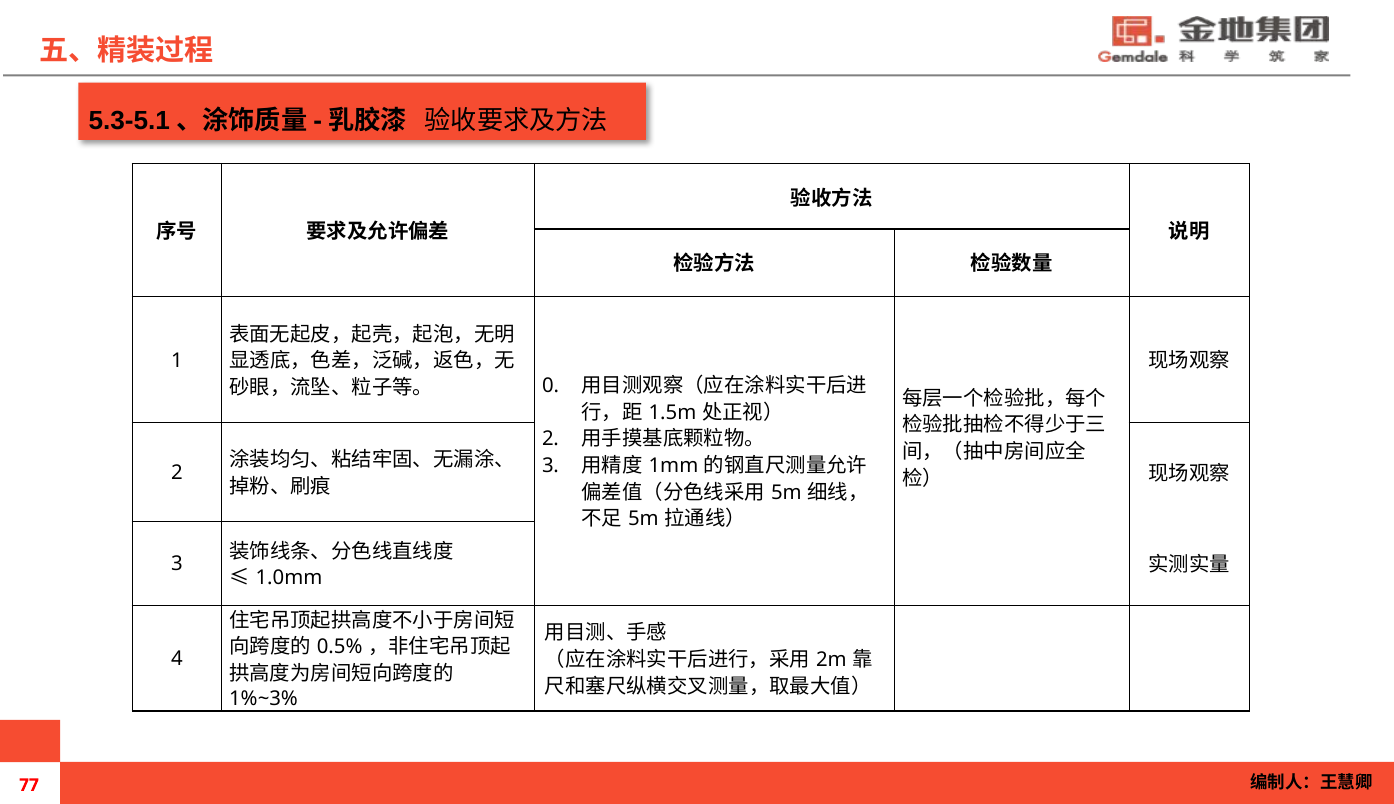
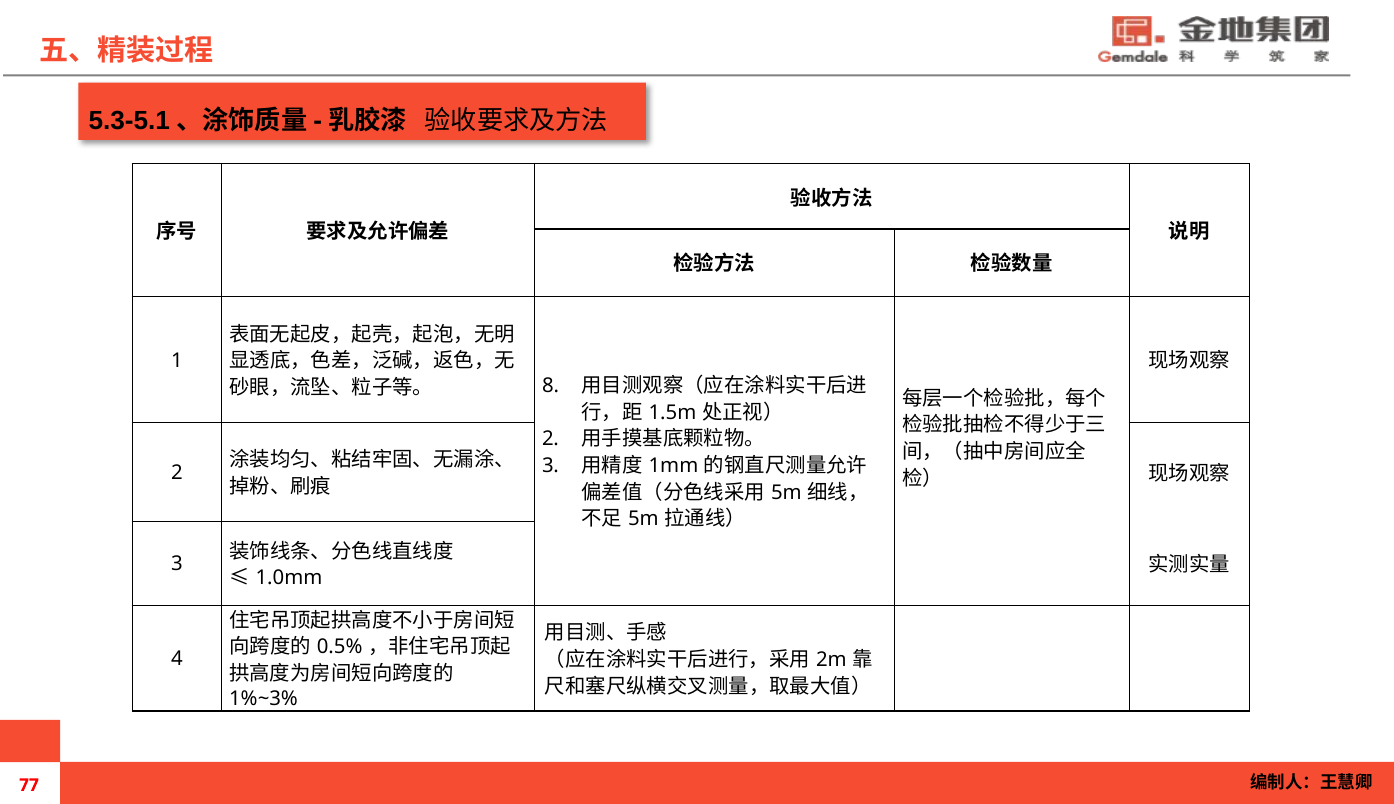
0: 0 -> 8 (551, 386)
